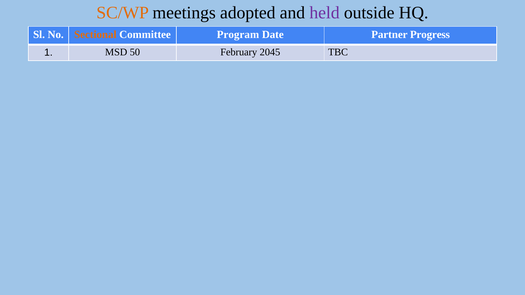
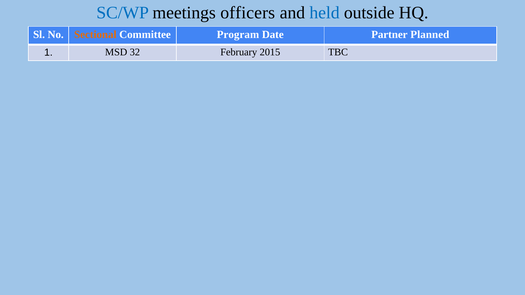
SC/WP colour: orange -> blue (123, 13)
adopted: adopted -> officers (248, 13)
held colour: purple -> blue (325, 13)
Progress: Progress -> Planned (430, 35)
50: 50 -> 32 (135, 52)
2045: 2045 -> 2015 (270, 52)
